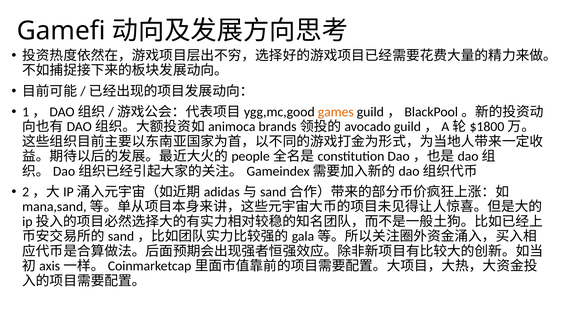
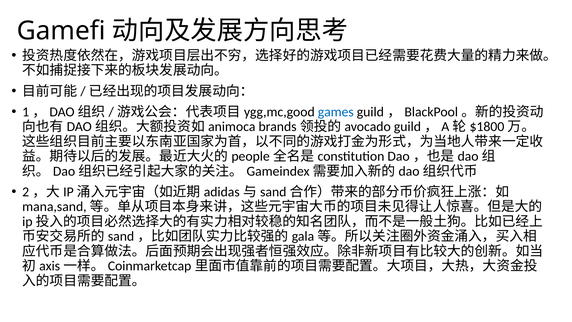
games colour: orange -> blue (336, 112)
